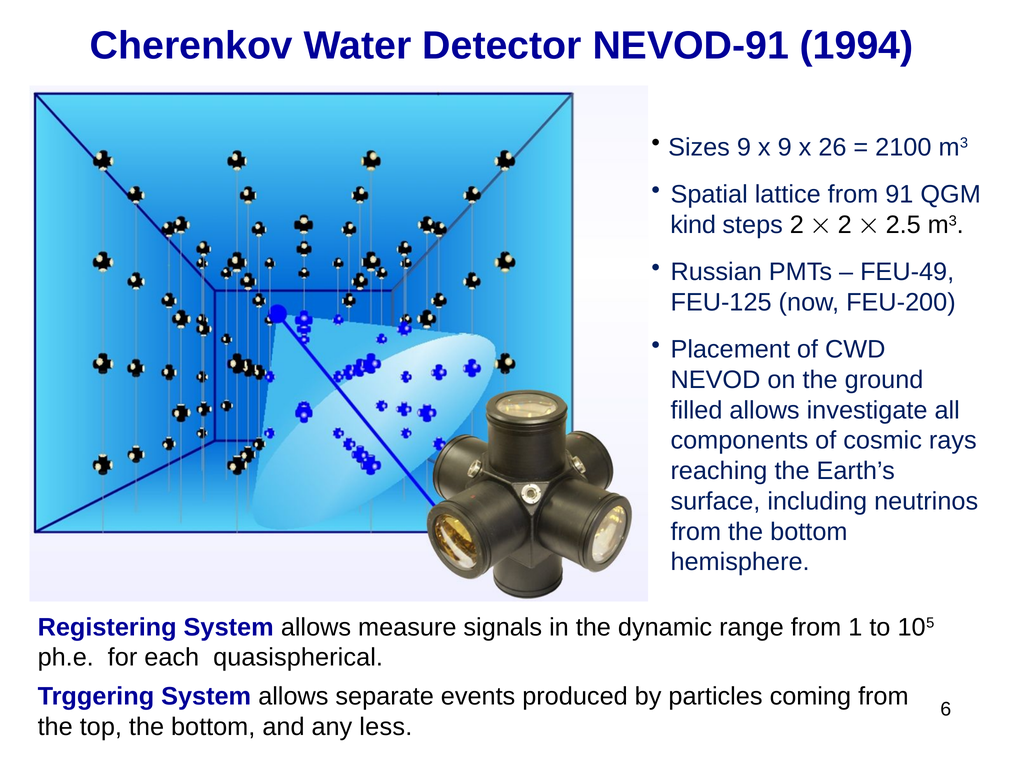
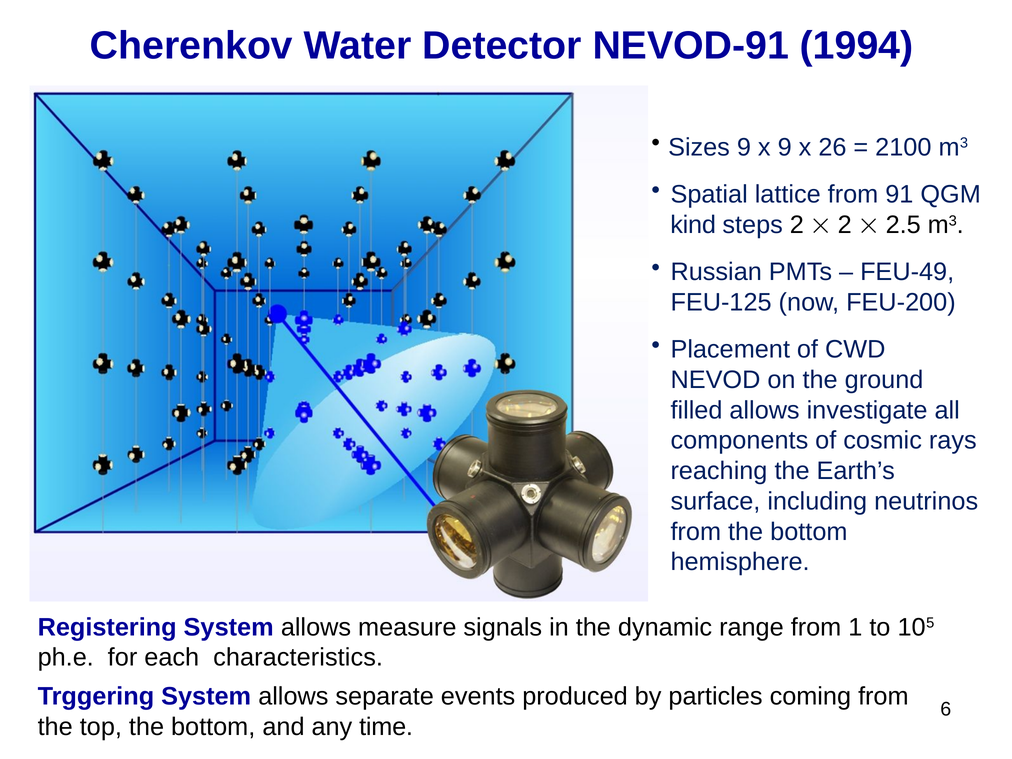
quasispherical: quasispherical -> characteristics (298, 658)
less: less -> time (386, 727)
